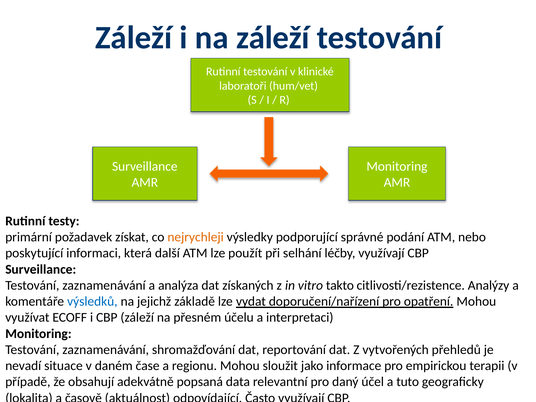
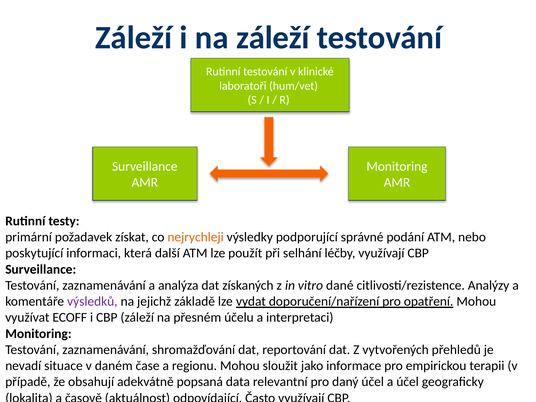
takto: takto -> dané (340, 285)
výsledků colour: blue -> purple (92, 301)
a tuto: tuto -> účel (408, 382)
